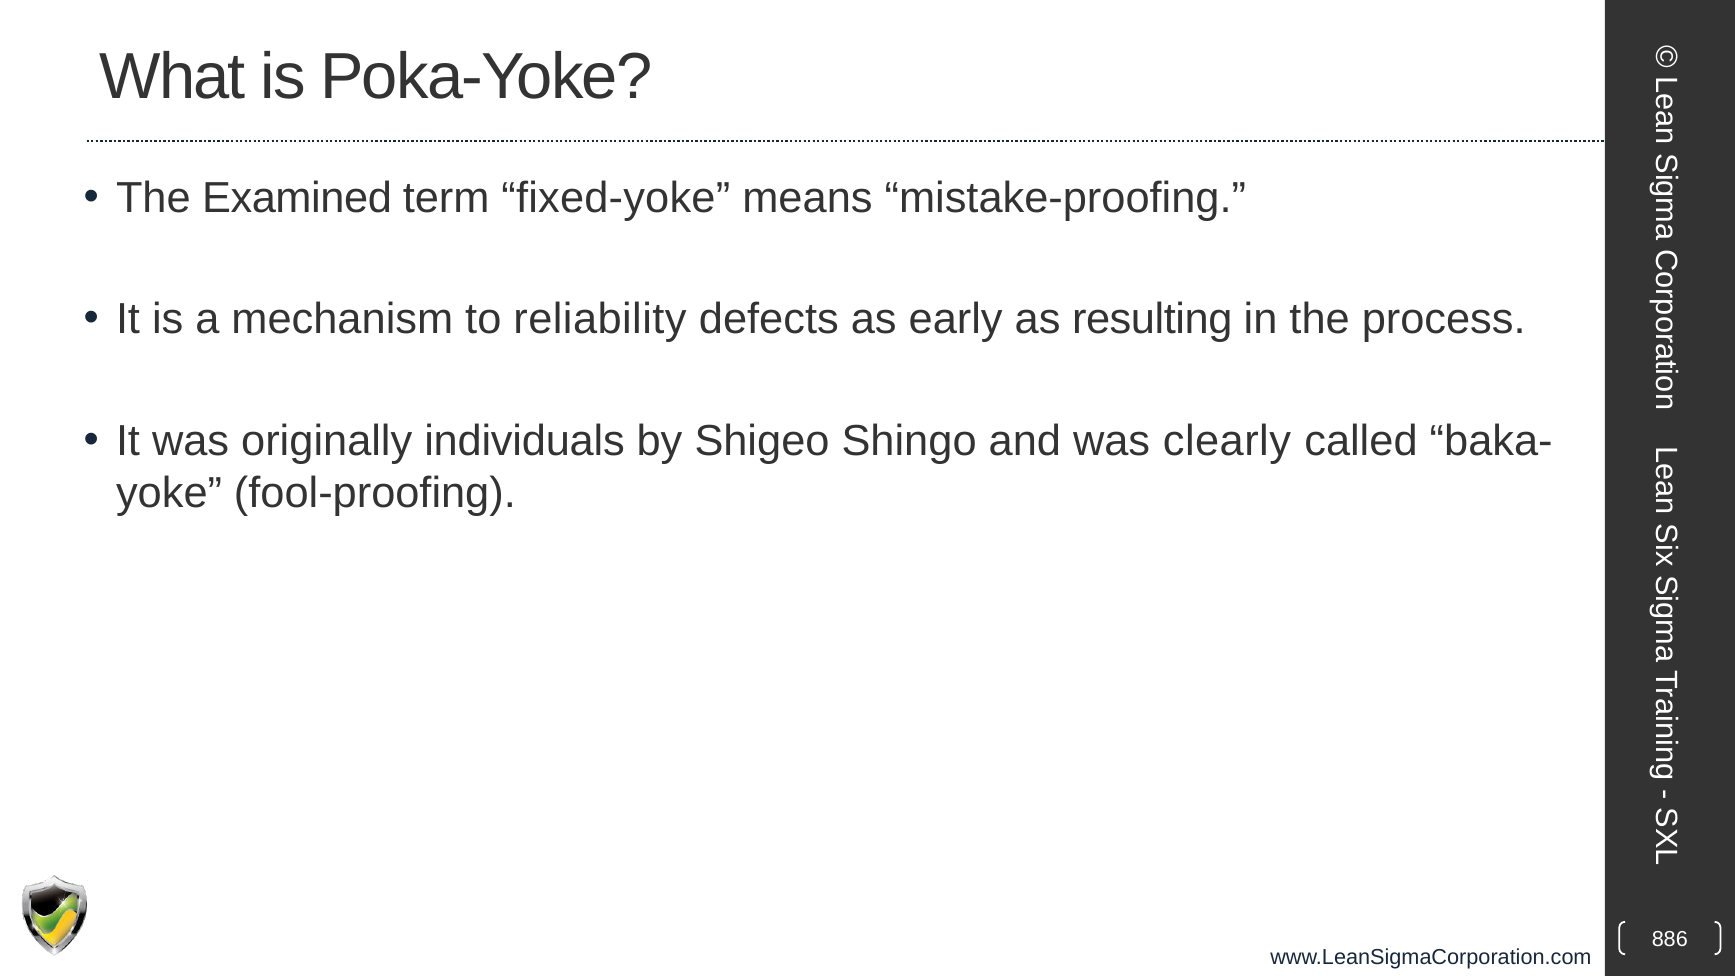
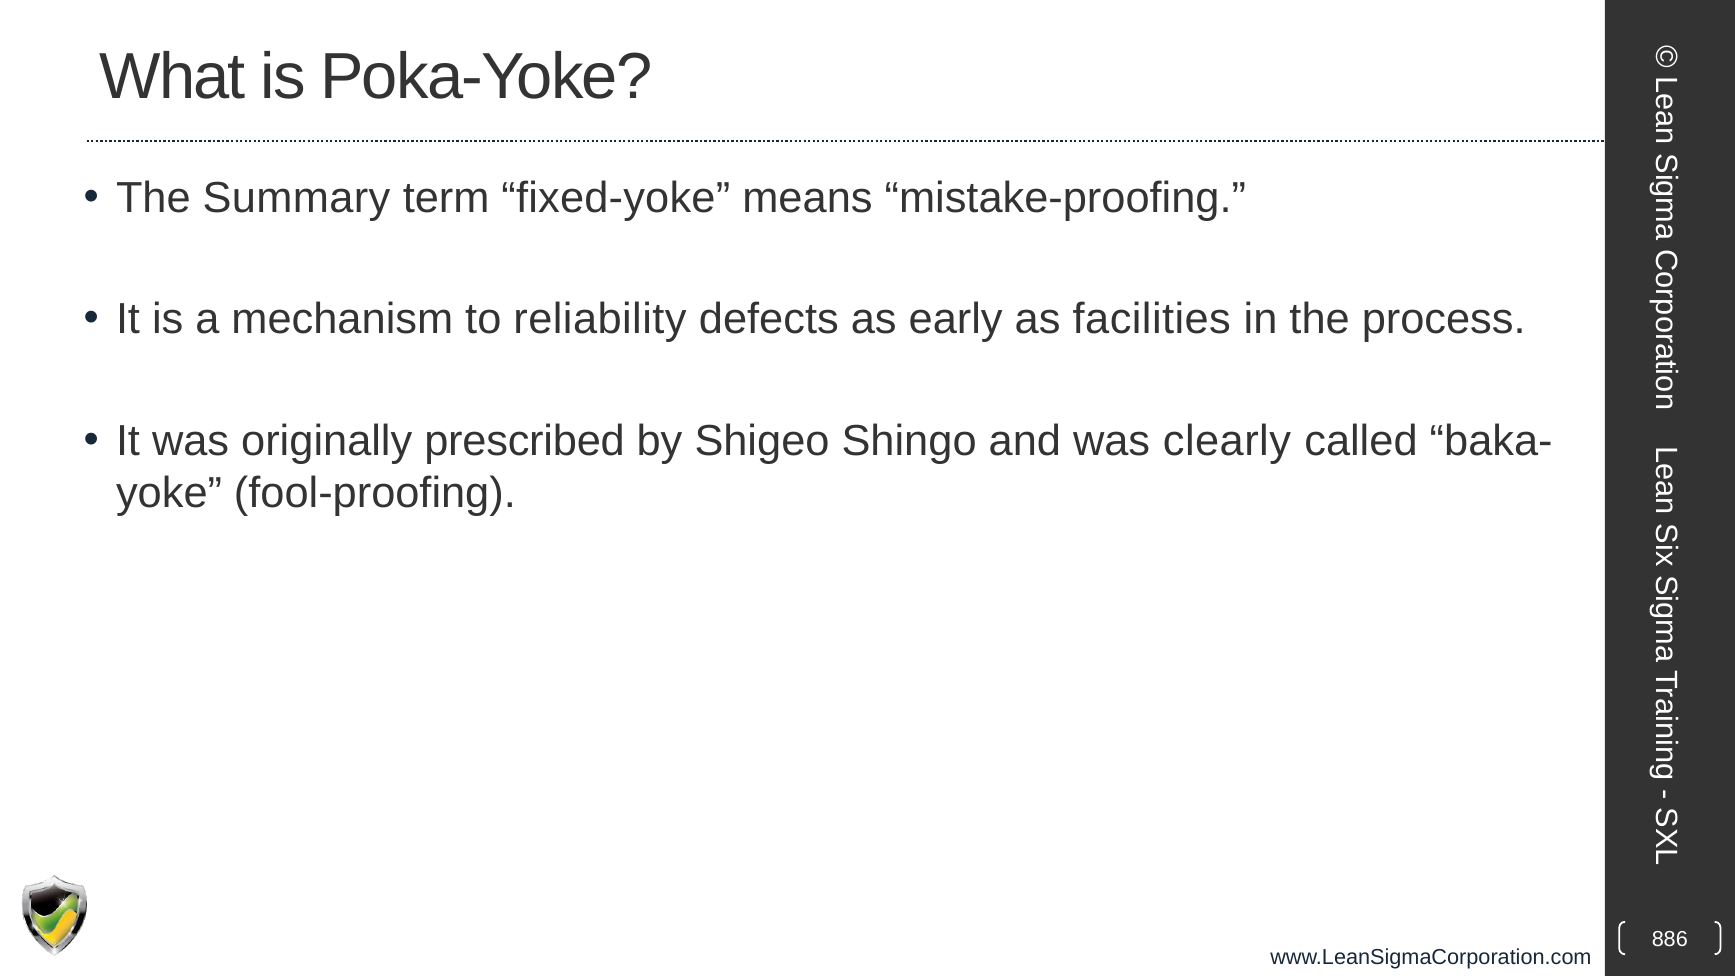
Examined: Examined -> Summary (297, 198)
resulting: resulting -> facilities (1152, 320)
individuals: individuals -> prescribed (525, 441)
